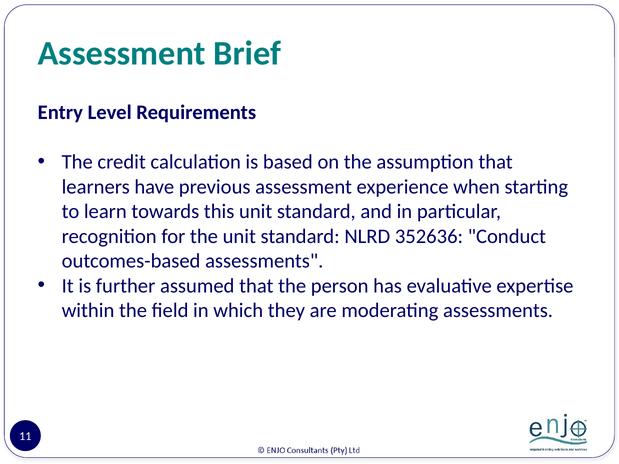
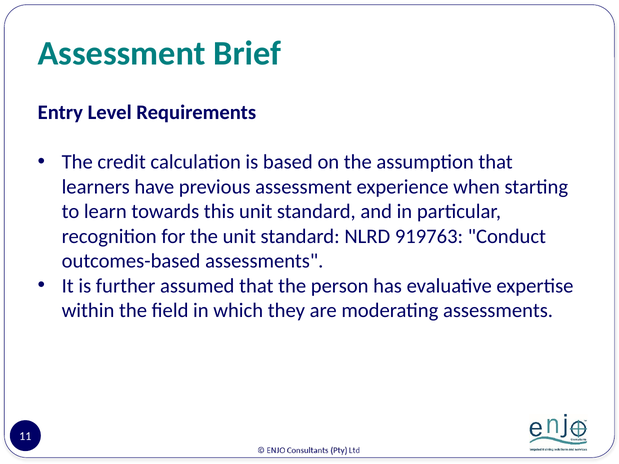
352636: 352636 -> 919763 (429, 236)
